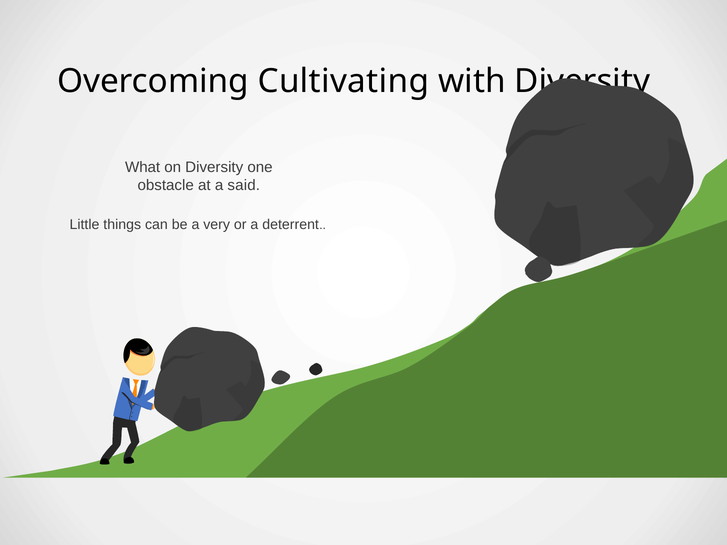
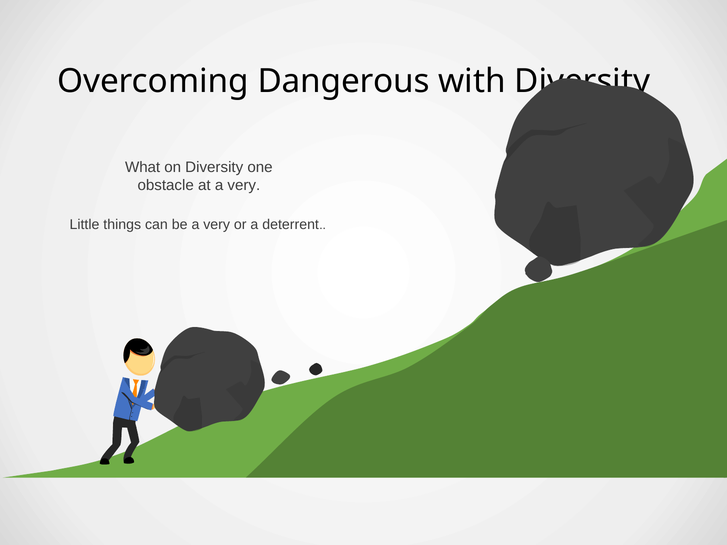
Cultivating: Cultivating -> Dangerous (344, 82)
at a said: said -> very (244, 185)
